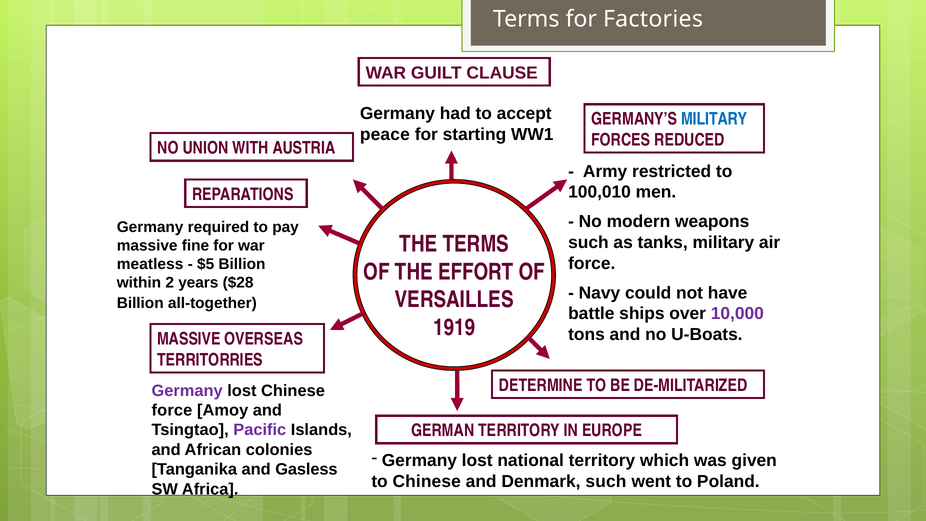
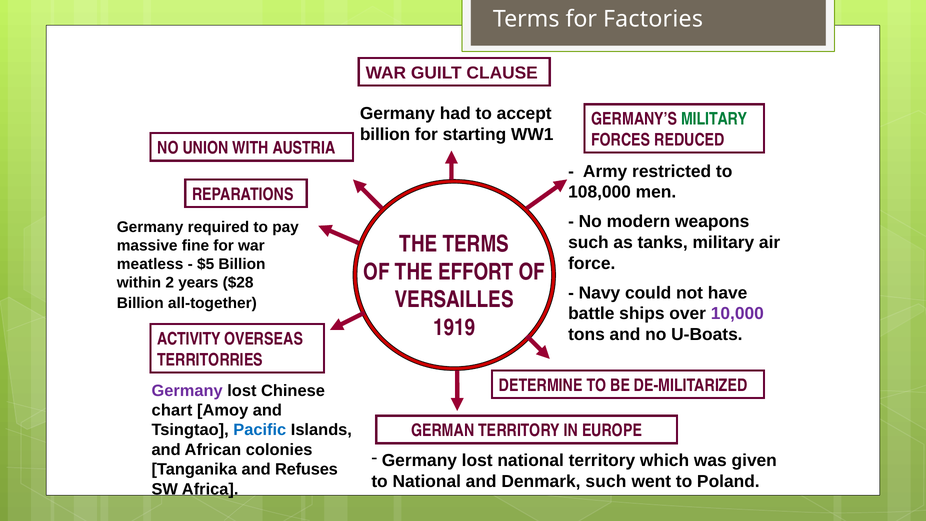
MILITARY colour: blue -> green (714, 119)
peace: peace -> billion (385, 134)
100,010: 100,010 -> 108,000 (600, 192)
MASSIVE: MASSIVE -> ACTIVITY (189, 339)
force: force -> chart (172, 410)
Pacific colour: purple -> blue (260, 430)
Gasless: Gasless -> Refuses (306, 469)
to Chinese: Chinese -> National (427, 481)
